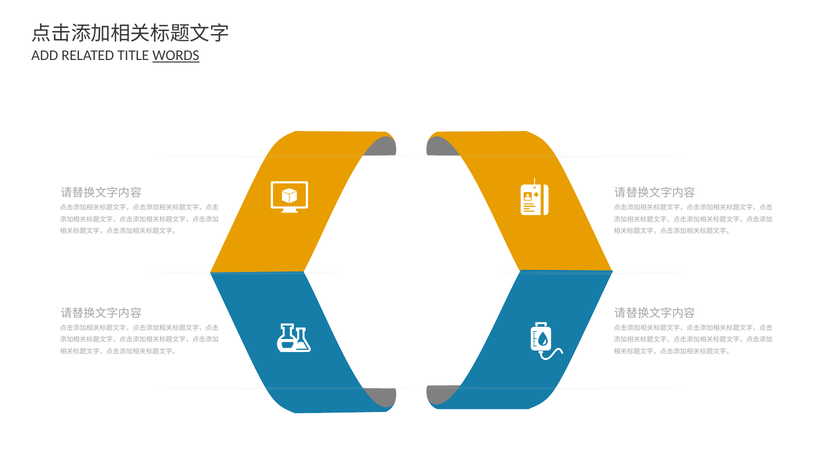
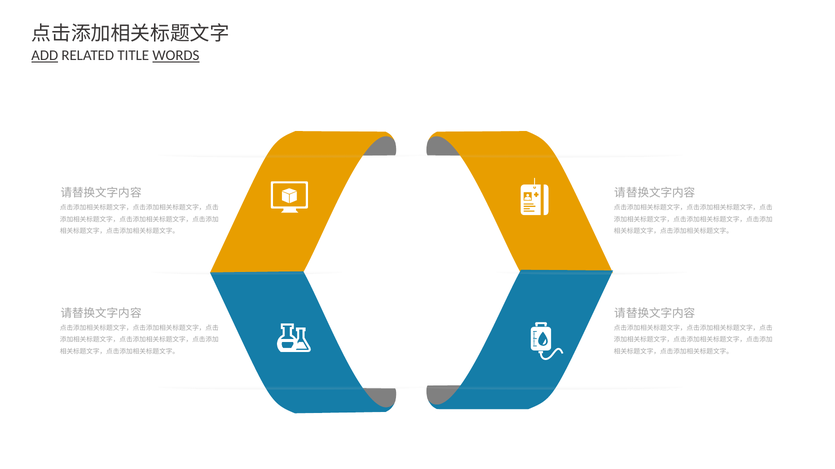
ADD underline: none -> present (45, 56)
